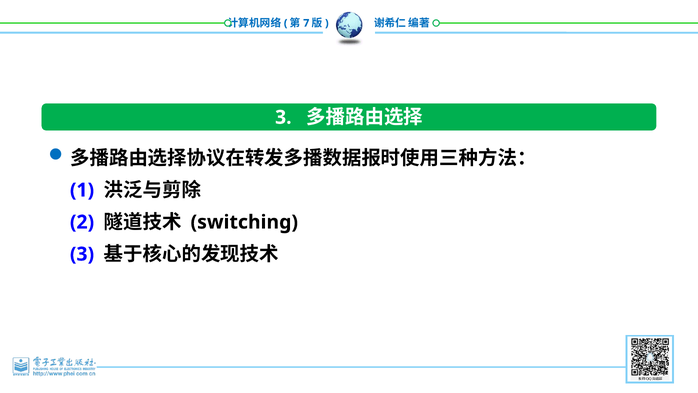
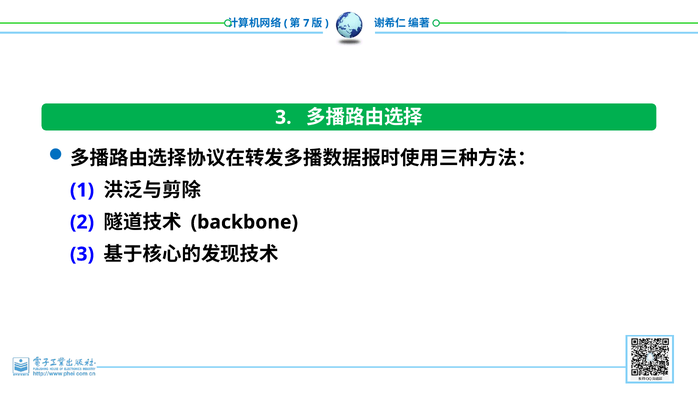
switching: switching -> backbone (244, 222)
